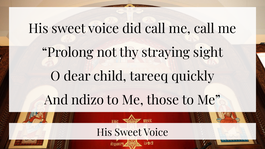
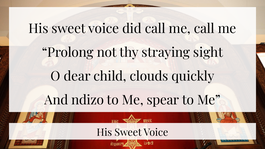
tareeq: tareeq -> clouds (149, 76)
those: those -> spear (163, 100)
